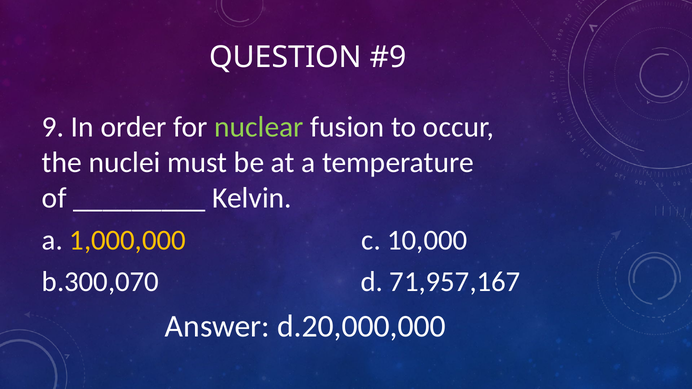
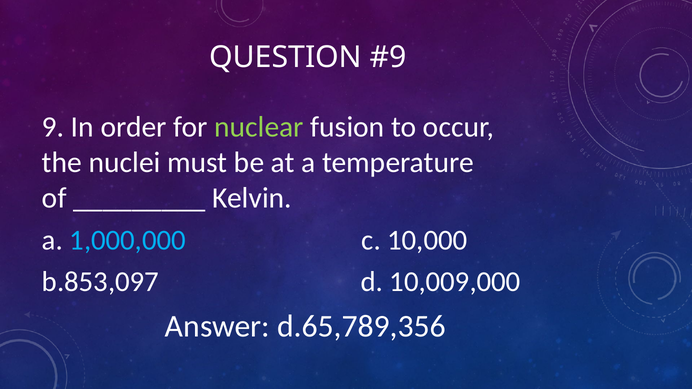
1,000,000 colour: yellow -> light blue (128, 240)
b.300,070: b.300,070 -> b.853,097 (100, 282)
71,957,167: 71,957,167 -> 10,009,000 (455, 282)
d.20,000,000: d.20,000,000 -> d.65,789,356 (362, 327)
